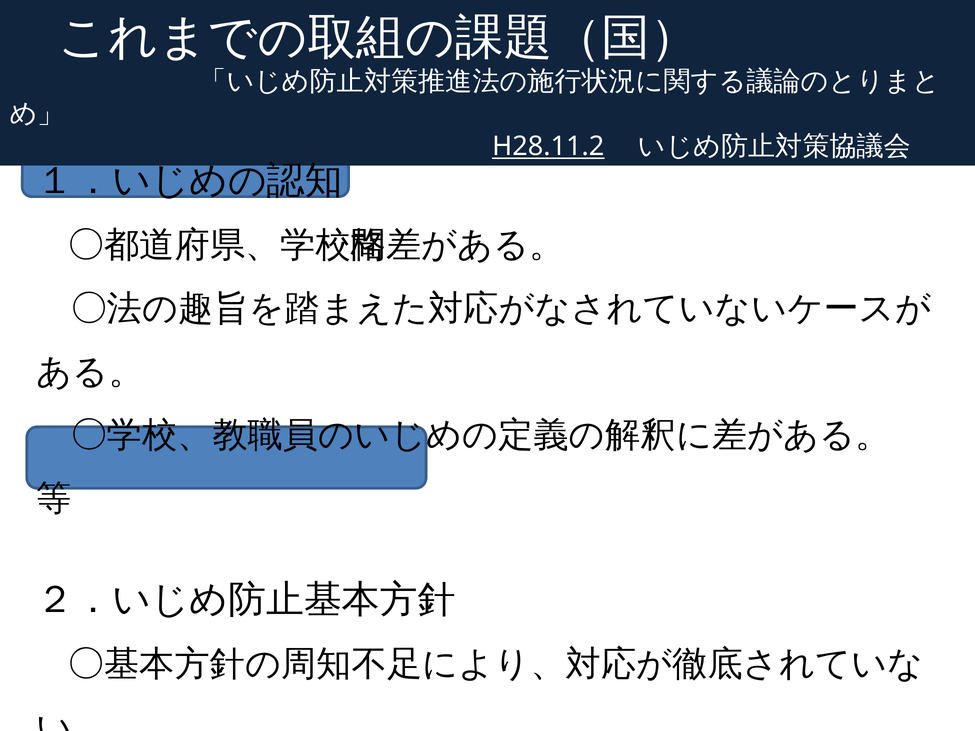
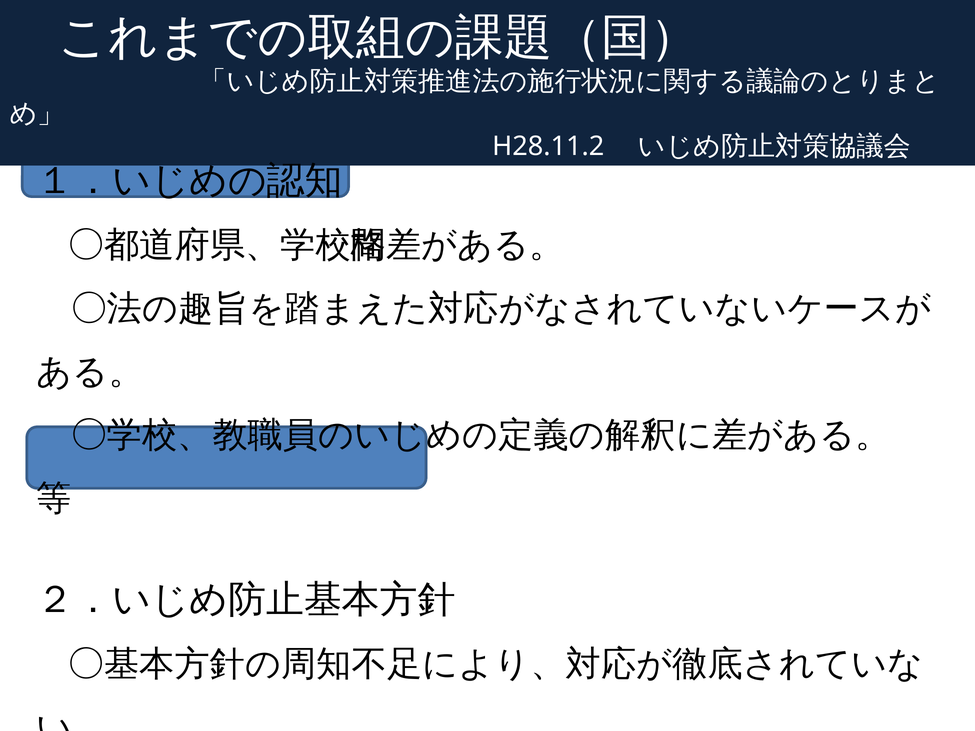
H28.11.2 underline: present -> none (548, 146)
